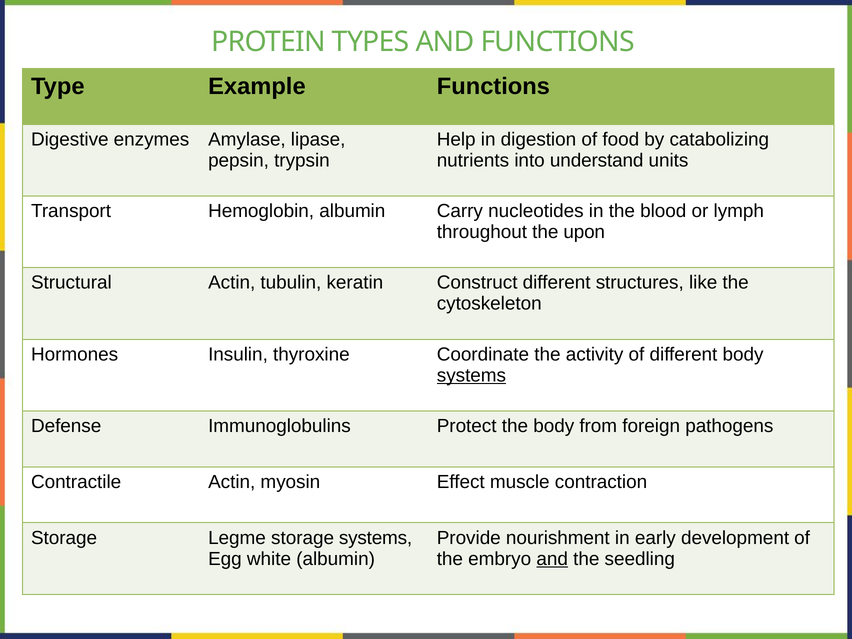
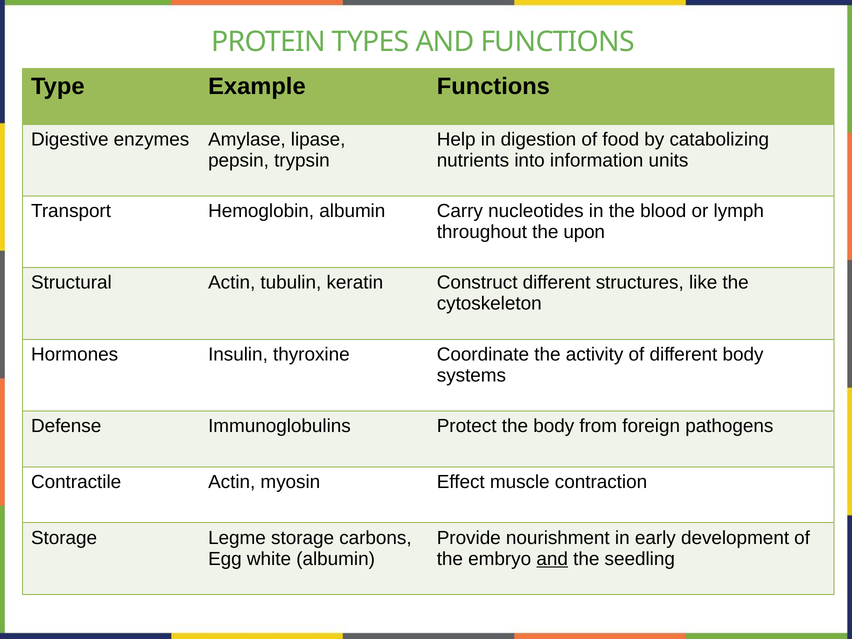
understand: understand -> information (597, 160)
systems underline: present -> none (471, 375)
storage systems: systems -> carbons (375, 538)
